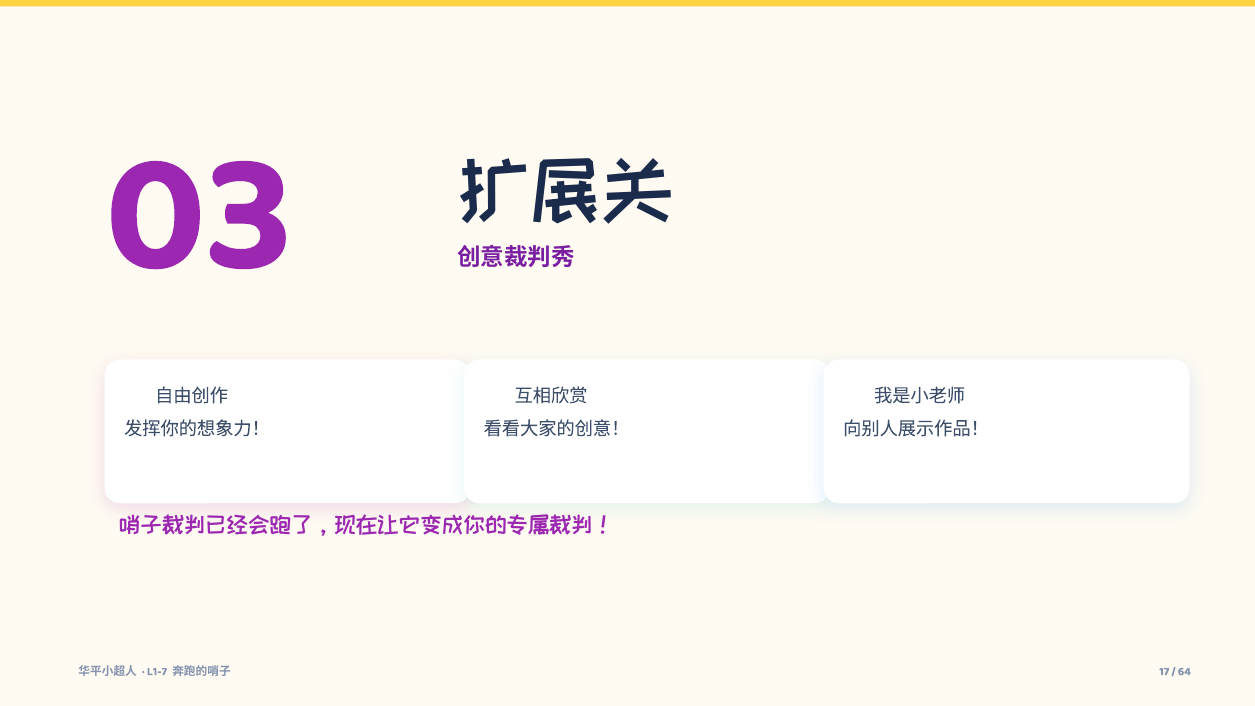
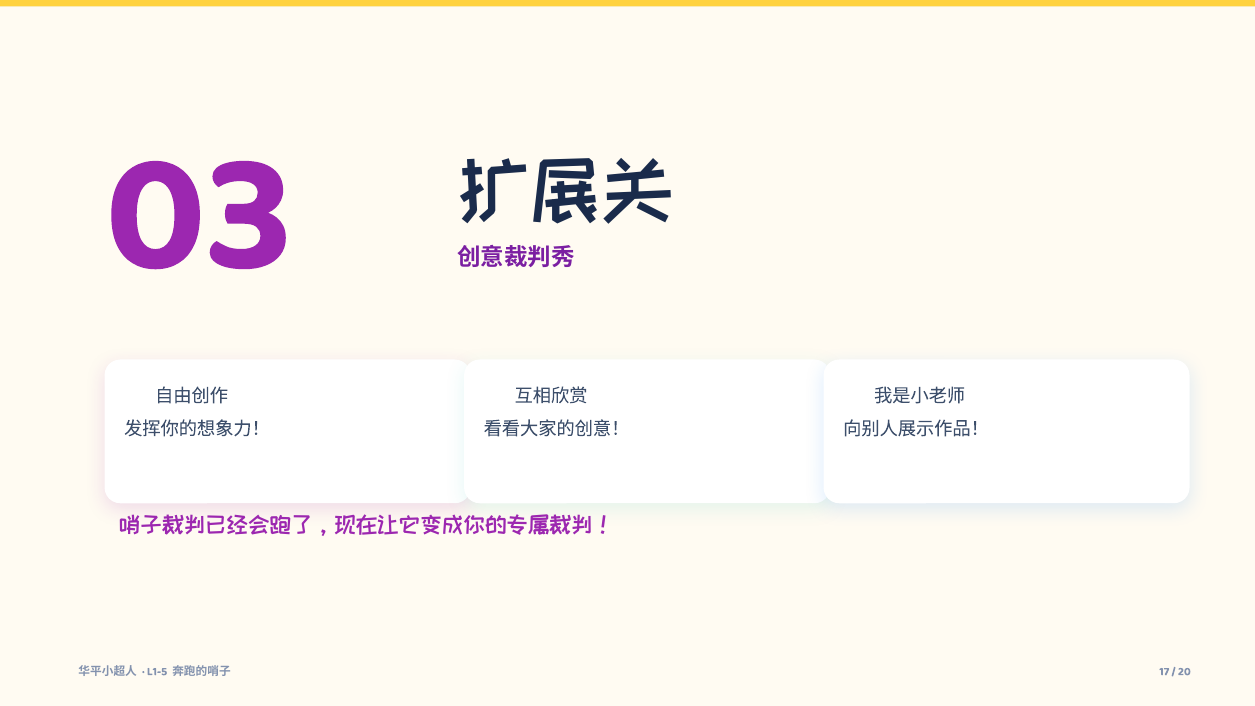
L1-7: L1-7 -> L1-5 (157, 671)
64: 64 -> 20 (1184, 671)
